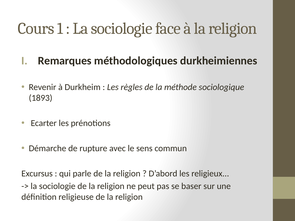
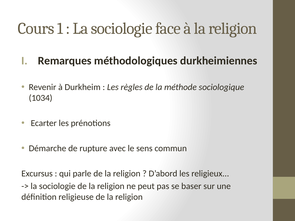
1893: 1893 -> 1034 (41, 98)
